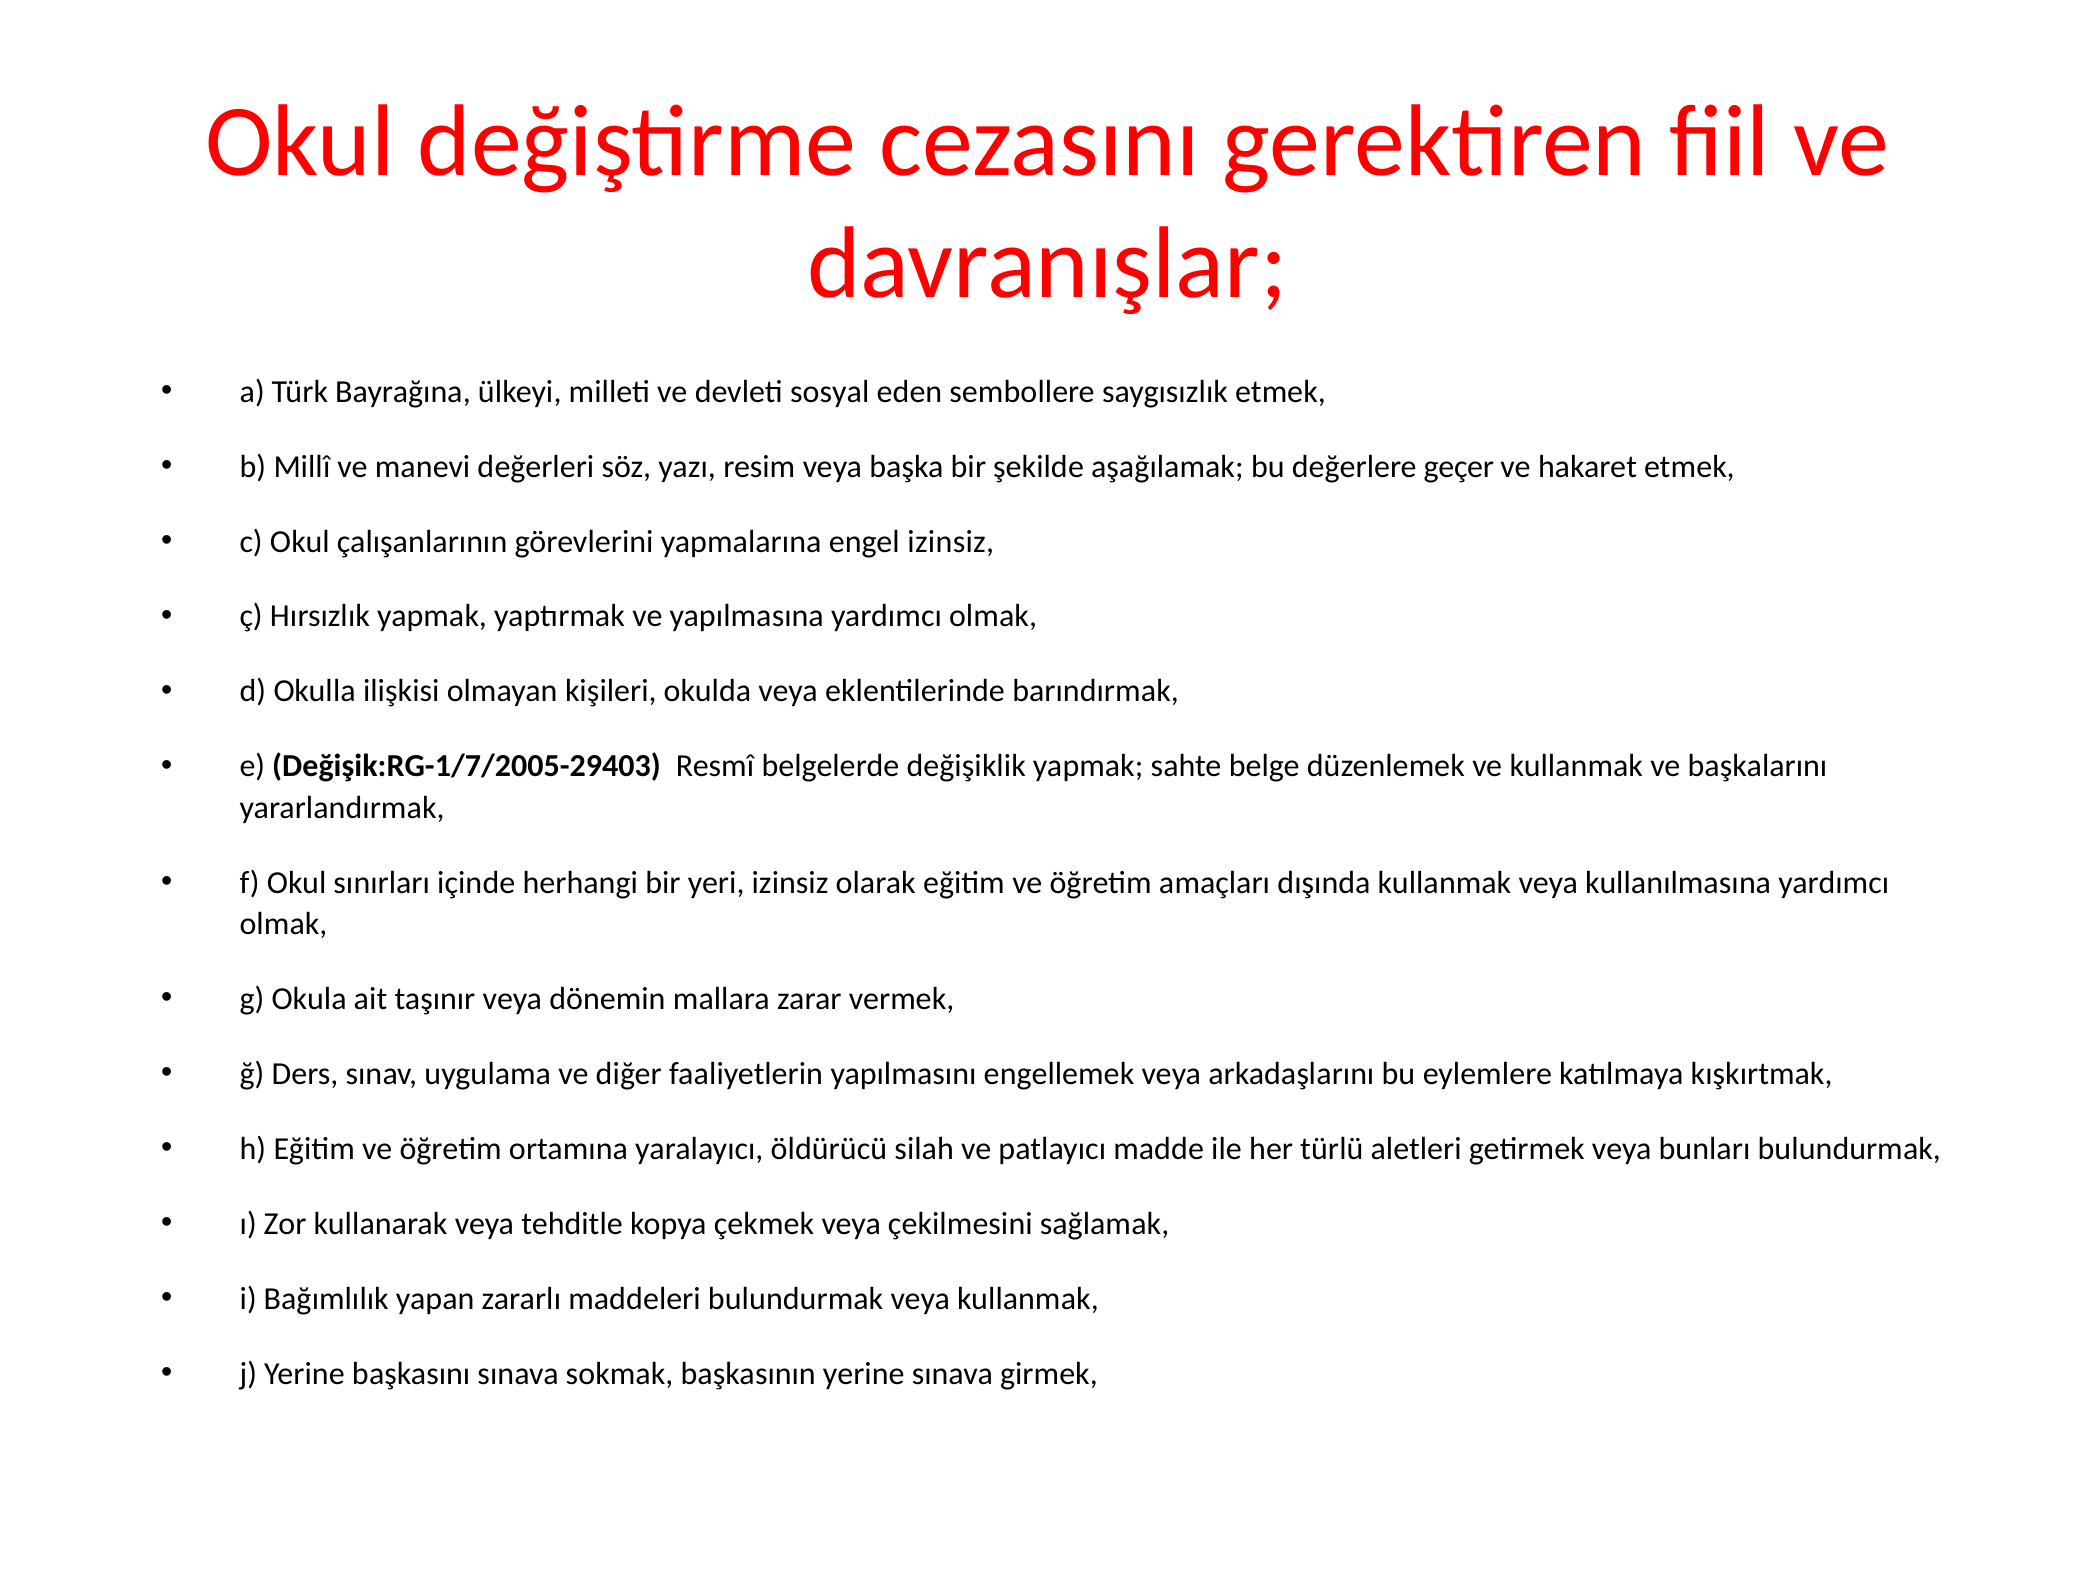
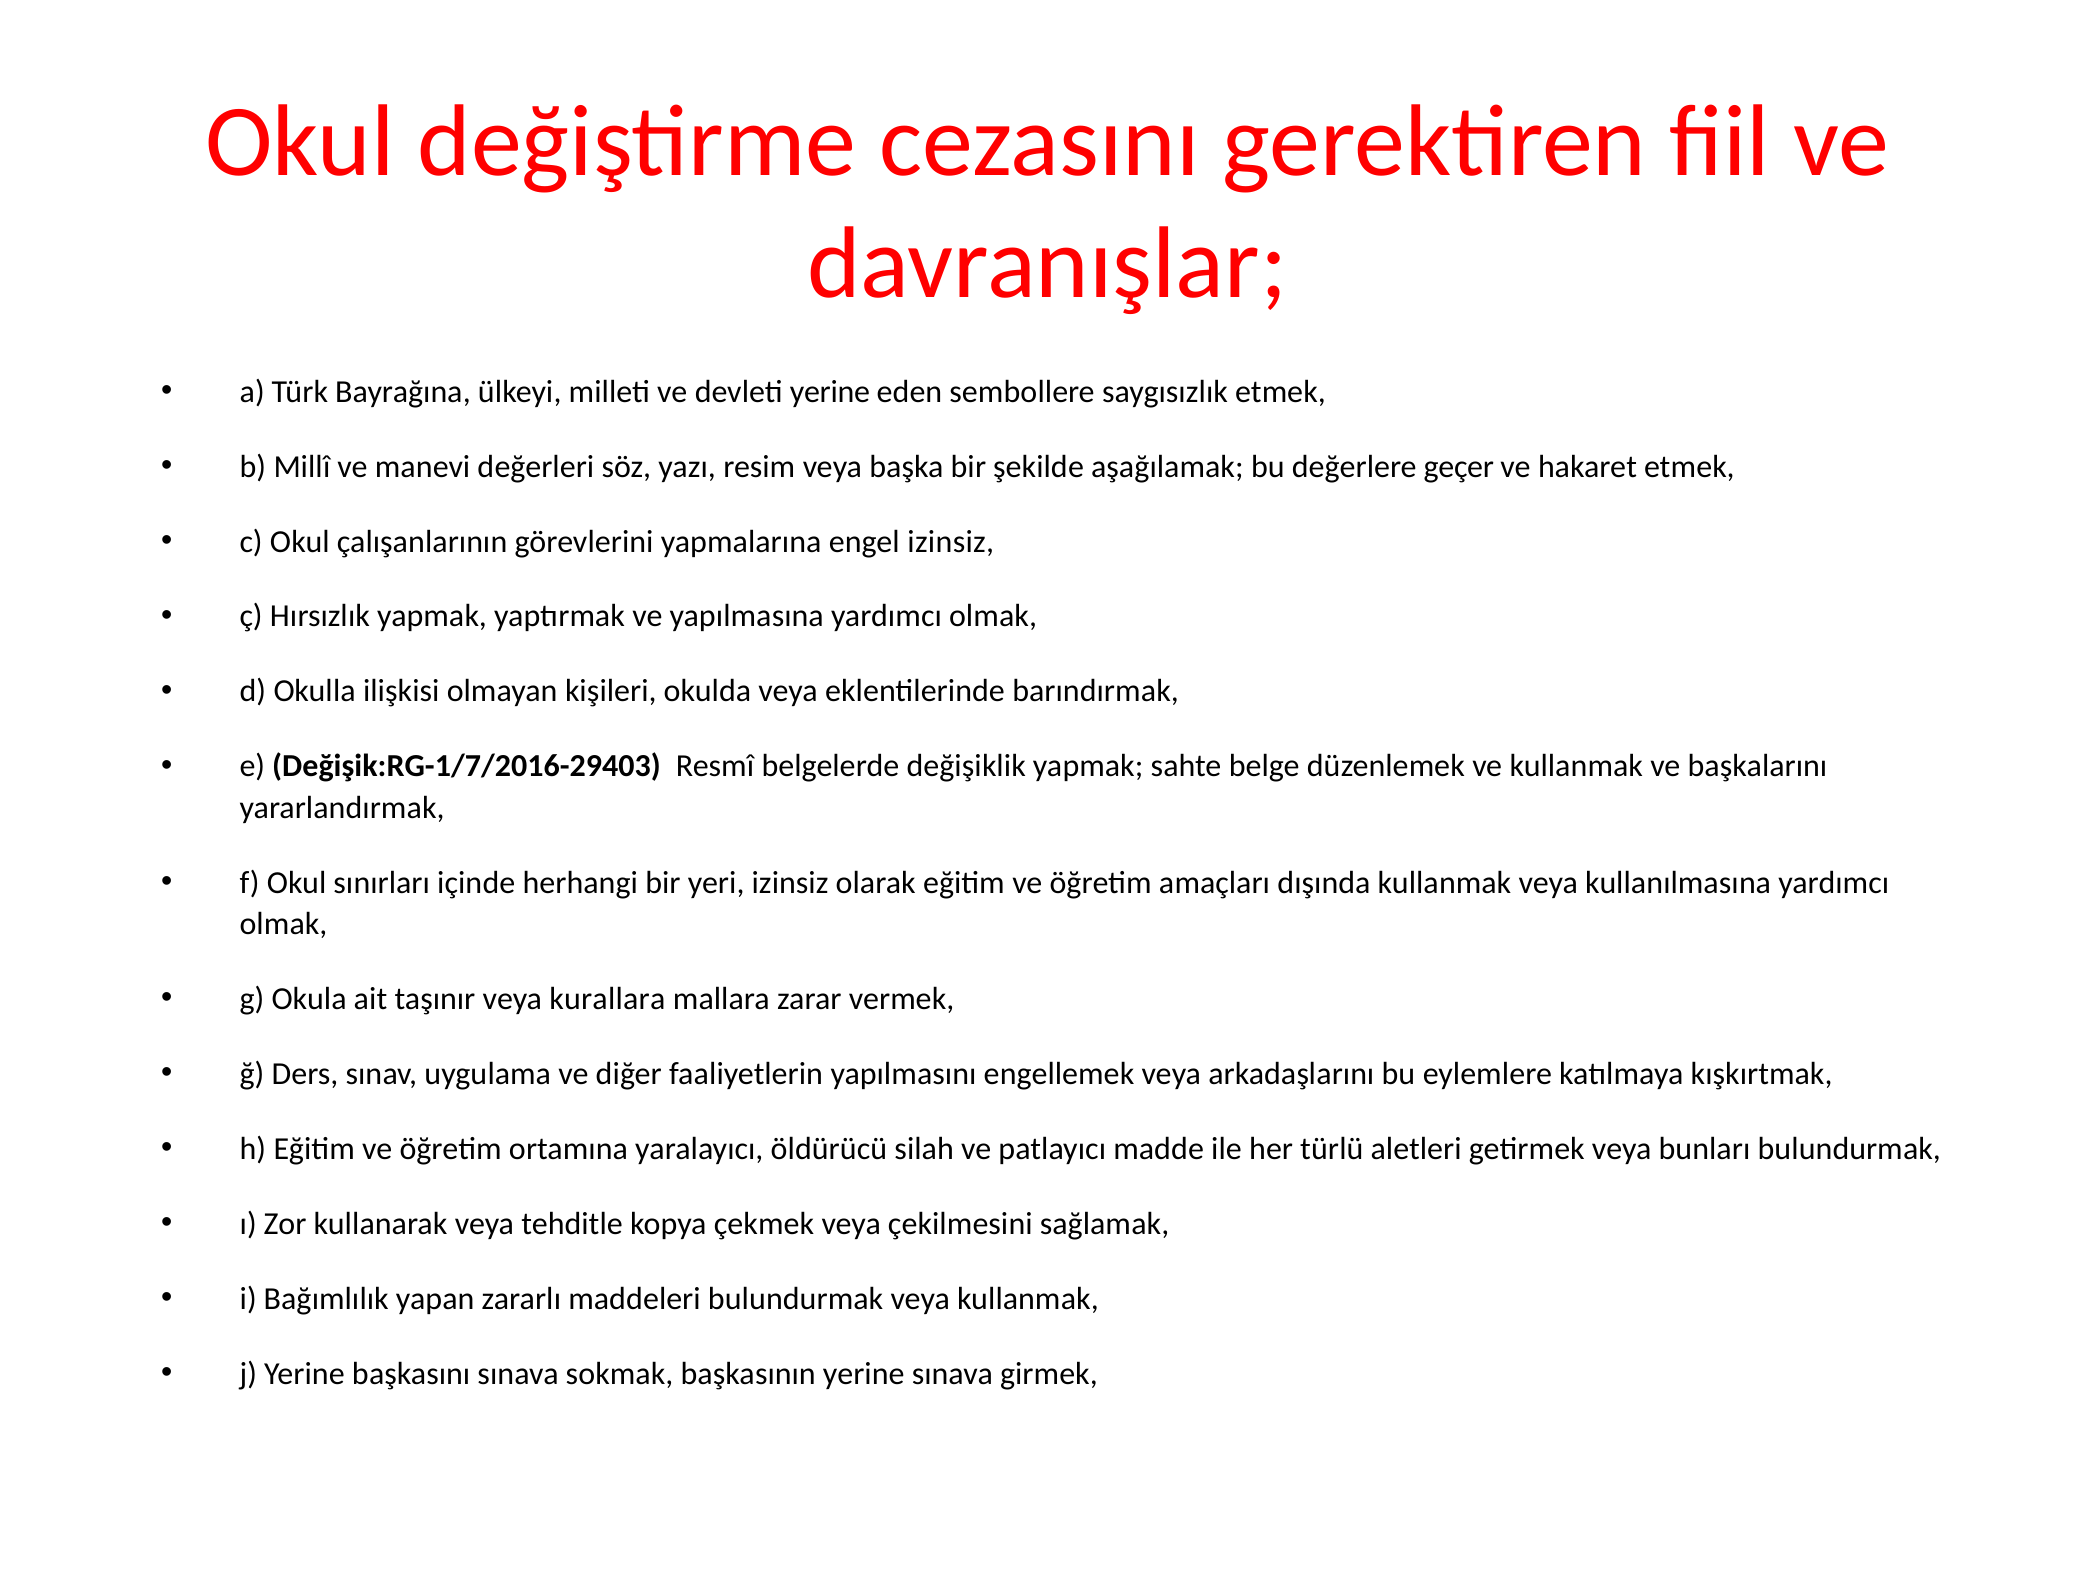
devleti sosyal: sosyal -> yerine (830, 392)
Değişik:RG-1/7/2005-29403: Değişik:RG-1/7/2005-29403 -> Değişik:RG-1/7/2016-29403 (466, 766)
dönemin: dönemin -> kurallara (607, 999)
